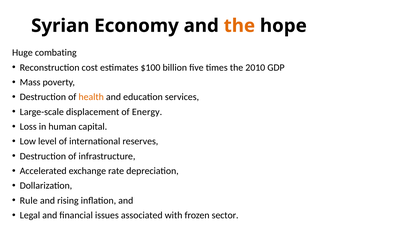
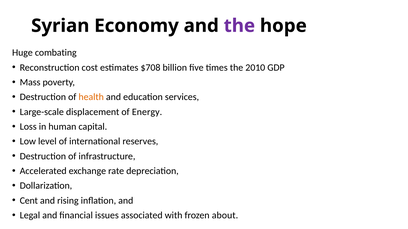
the colour: orange -> purple (239, 26)
$100: $100 -> $708 (150, 68)
Rule: Rule -> Cent (29, 201)
sector: sector -> about (225, 216)
